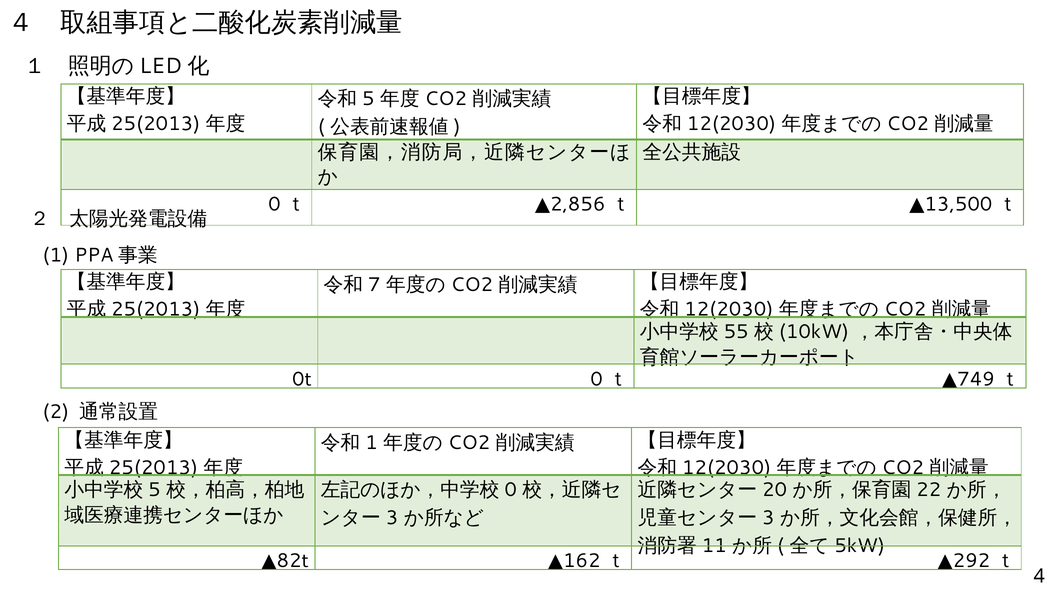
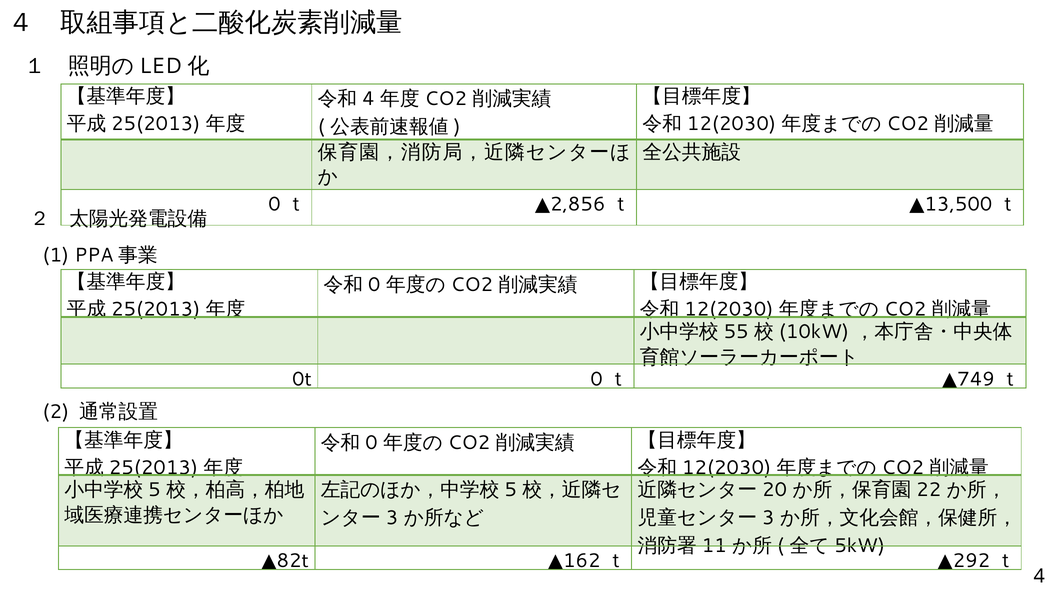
5: 5 -> 4 (368, 99)
7: 7 -> 0 (374, 285)
1: 1 -> 0 (371, 443)
0: 0 -> 5 (511, 490)
